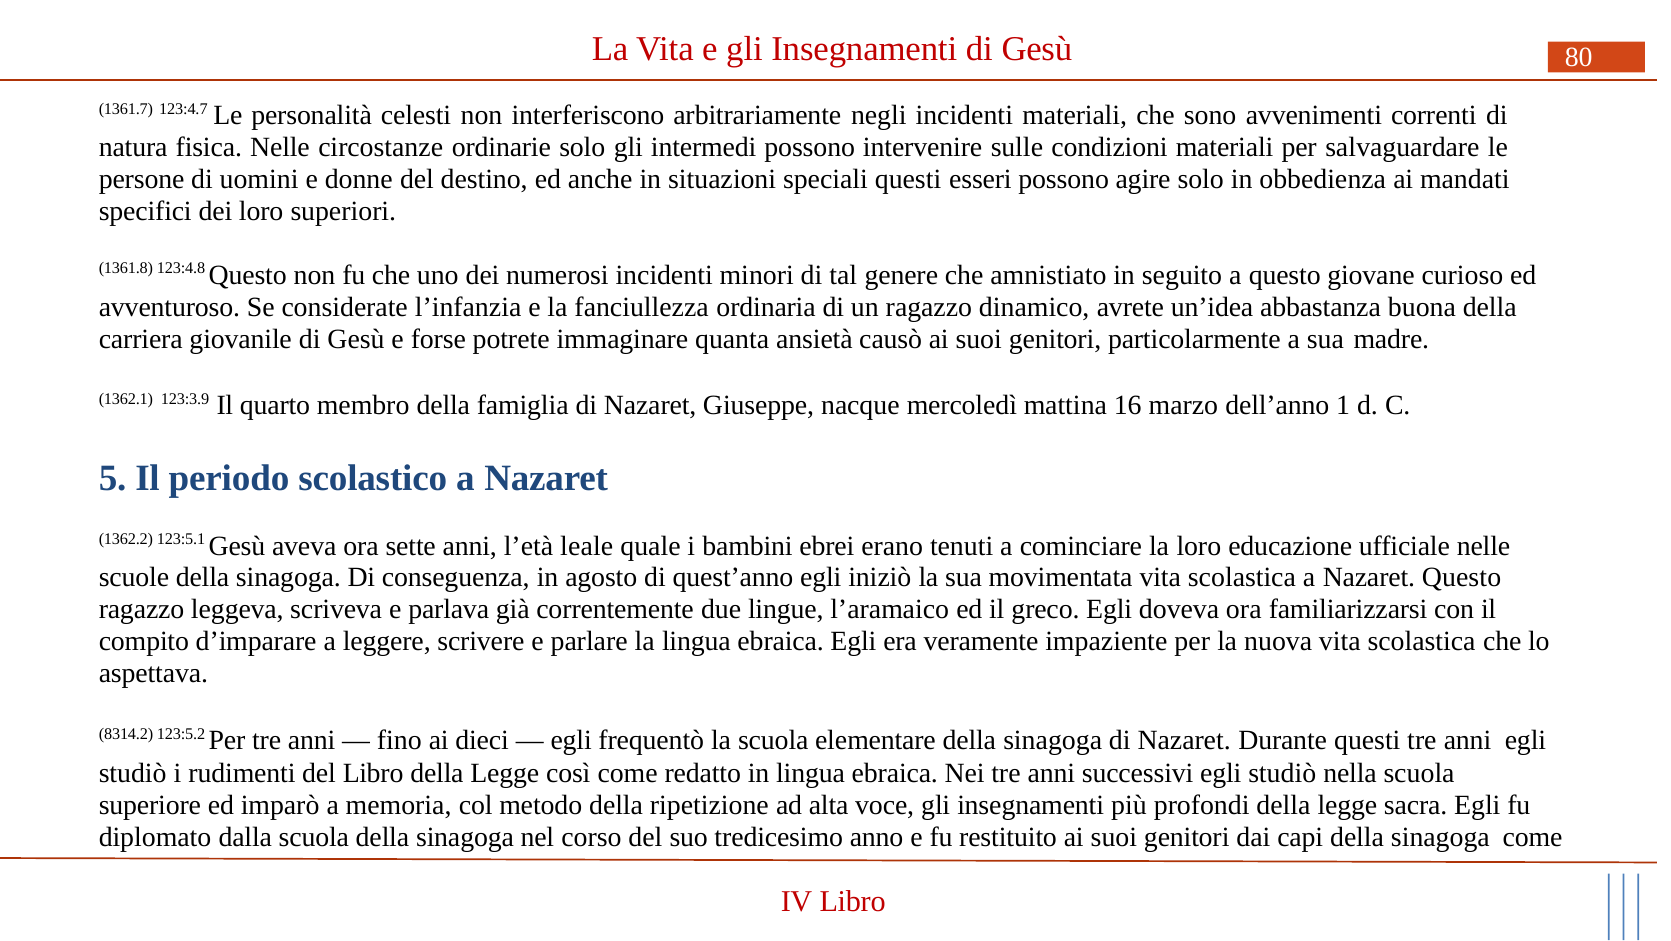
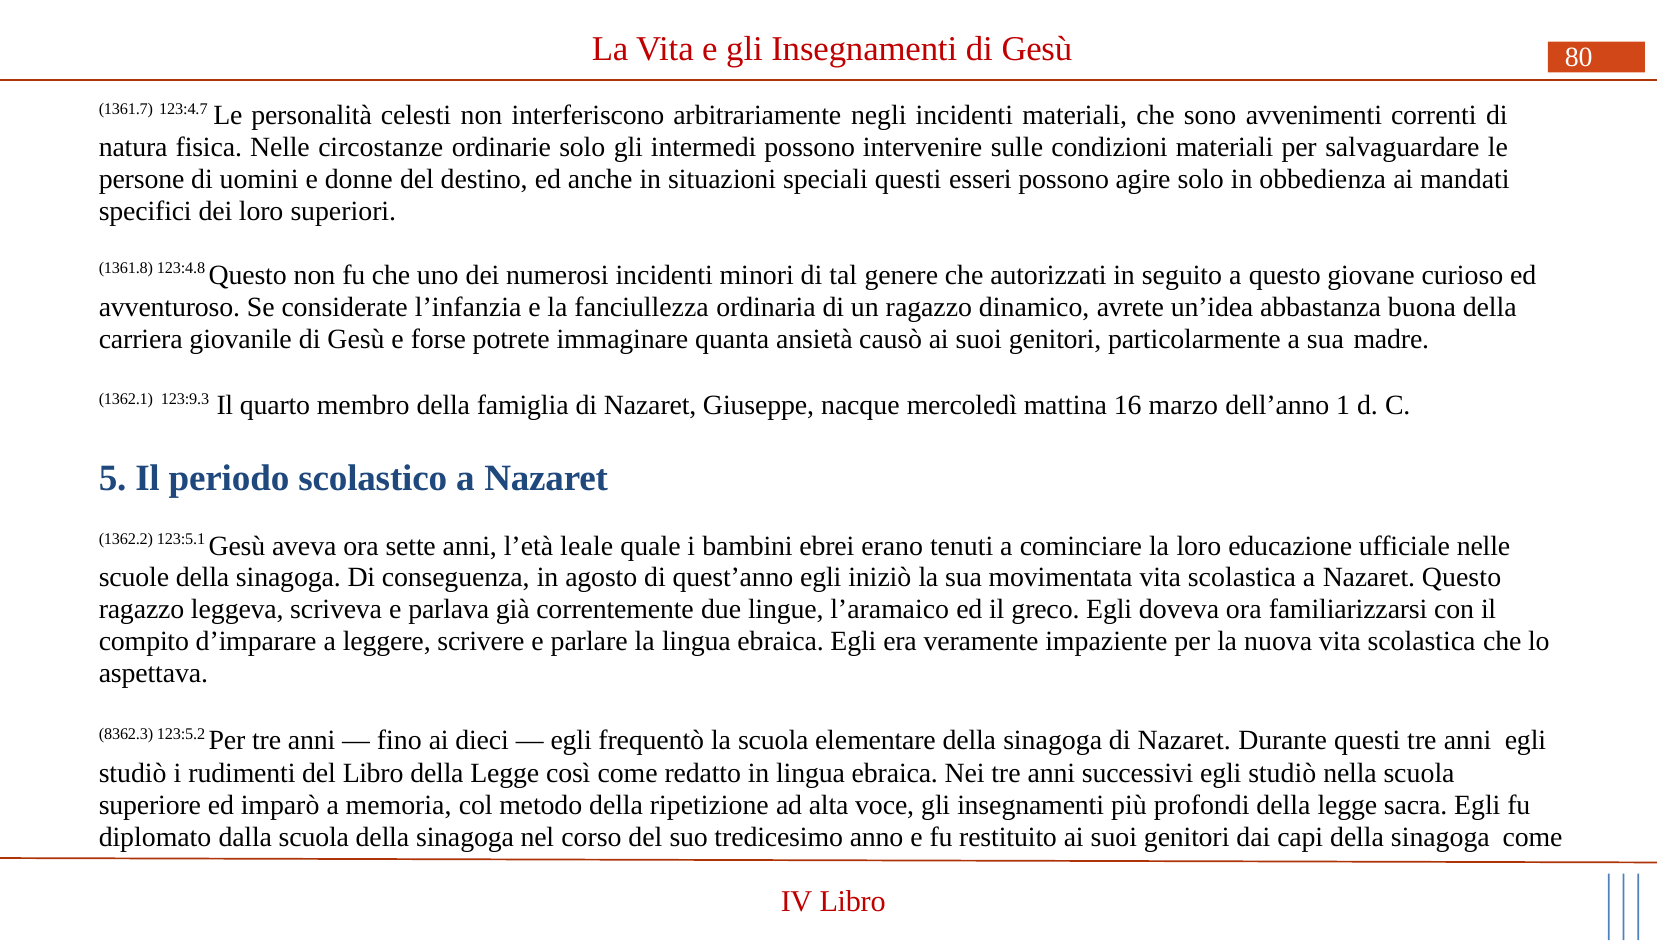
amnistiato: amnistiato -> autorizzati (1048, 275)
123:3.9: 123:3.9 -> 123:9.3 (185, 399)
8314.2: 8314.2 -> 8362.3 (126, 734)
